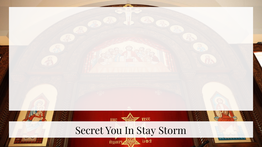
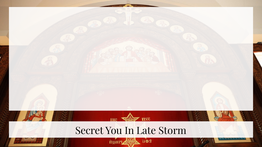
Stay: Stay -> Late (146, 131)
